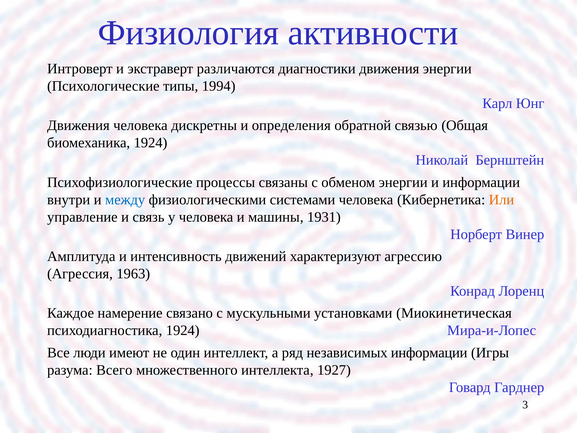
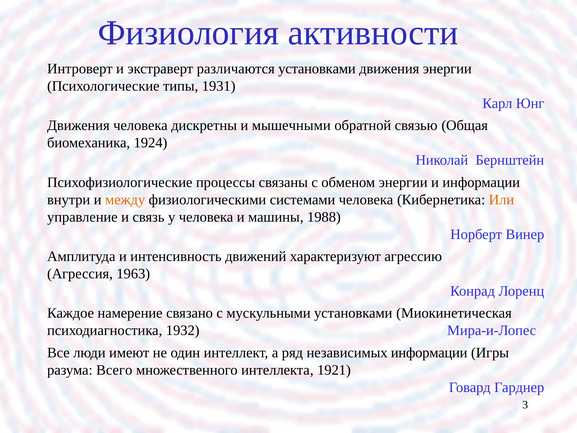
различаются диагностики: диагностики -> установками (317, 69)
1994: 1994 -> 1931 (219, 86)
определения: определения -> мышечными (291, 125)
между colour: blue -> orange (125, 200)
1931: 1931 -> 1988 (324, 217)
психодиагностика 1924: 1924 -> 1932 (183, 330)
1927: 1927 -> 1921 (334, 370)
